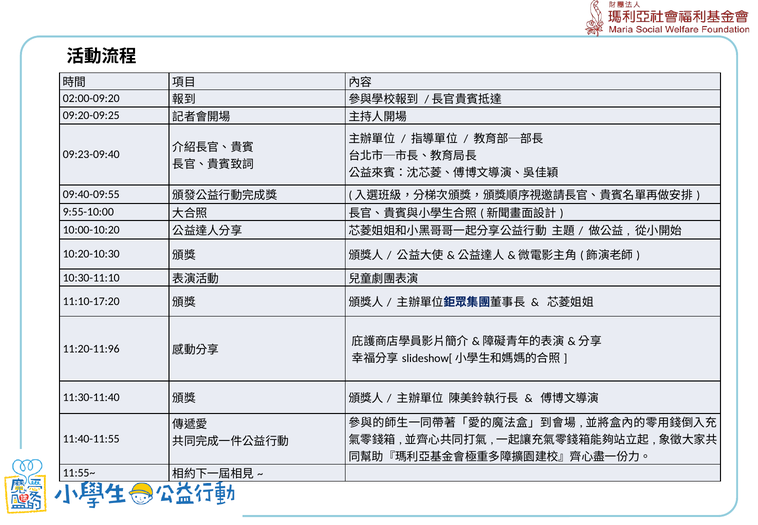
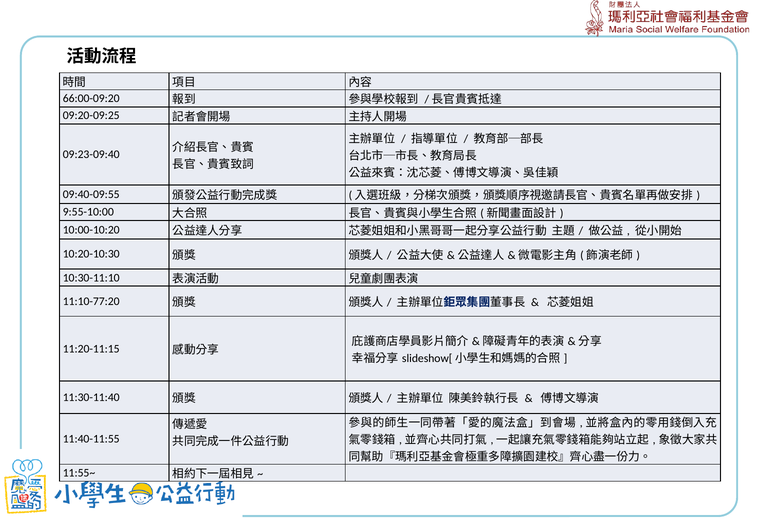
02:00-09:20: 02:00-09:20 -> 66:00-09:20 (91, 98)
11:10-17:20: 11:10-17:20 -> 11:10-77:20 (91, 301)
11:20-11:96: 11:20-11:96 -> 11:20-11:15 (91, 349)
